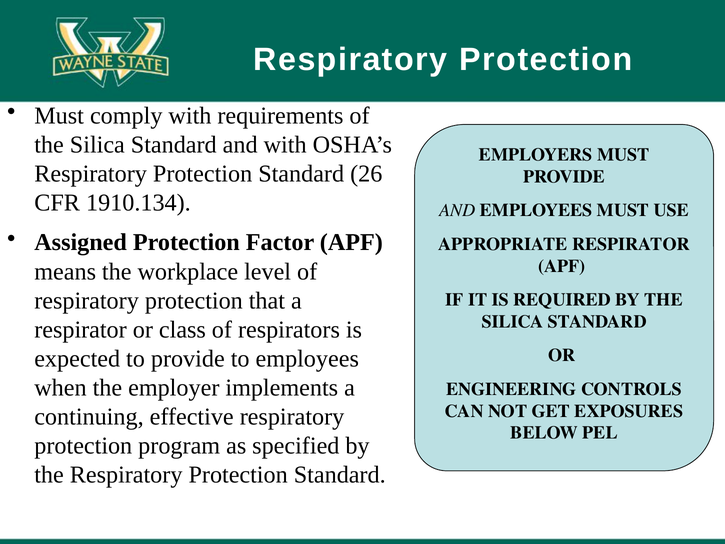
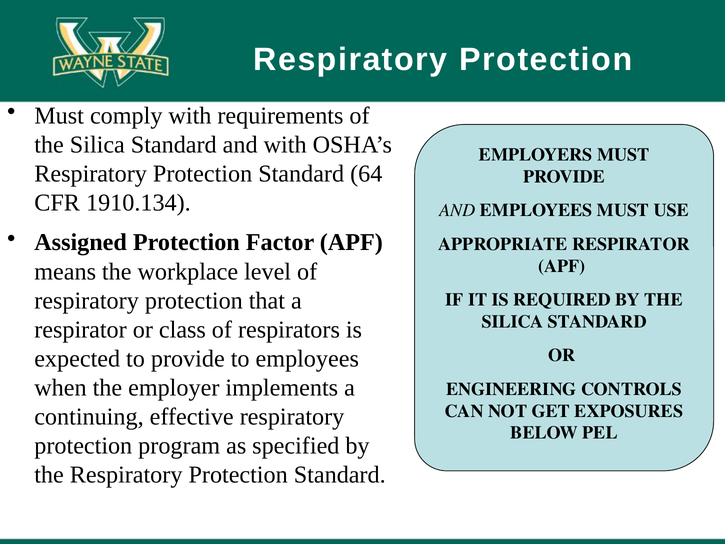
26: 26 -> 64 (366, 174)
